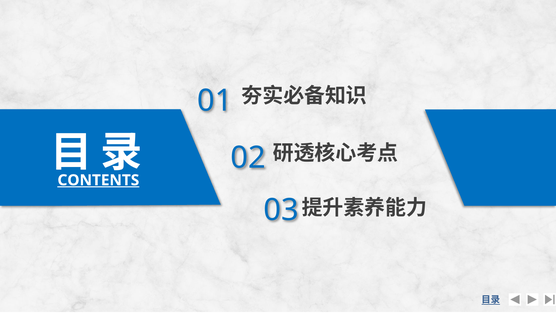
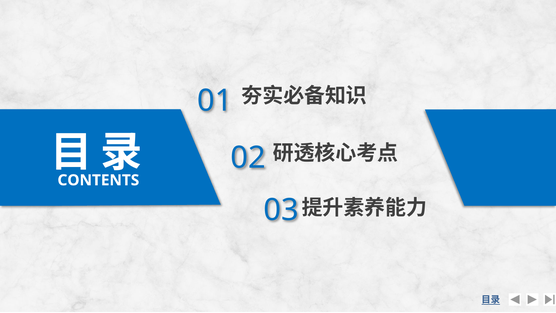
CONTENTS underline: present -> none (98, 180)
